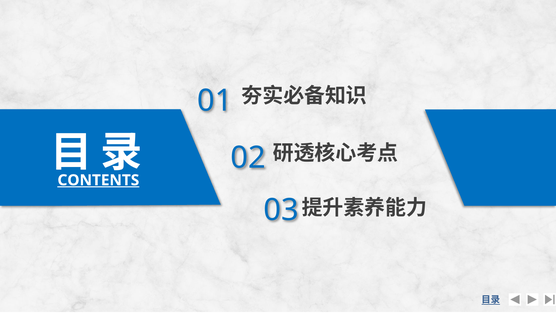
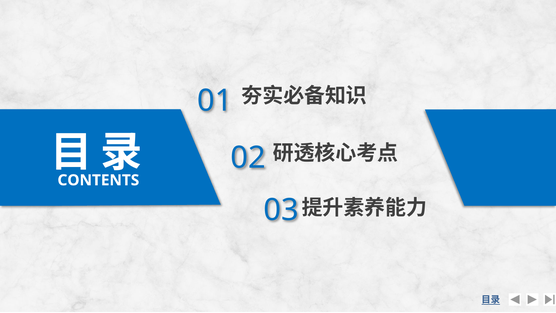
CONTENTS underline: present -> none (98, 180)
